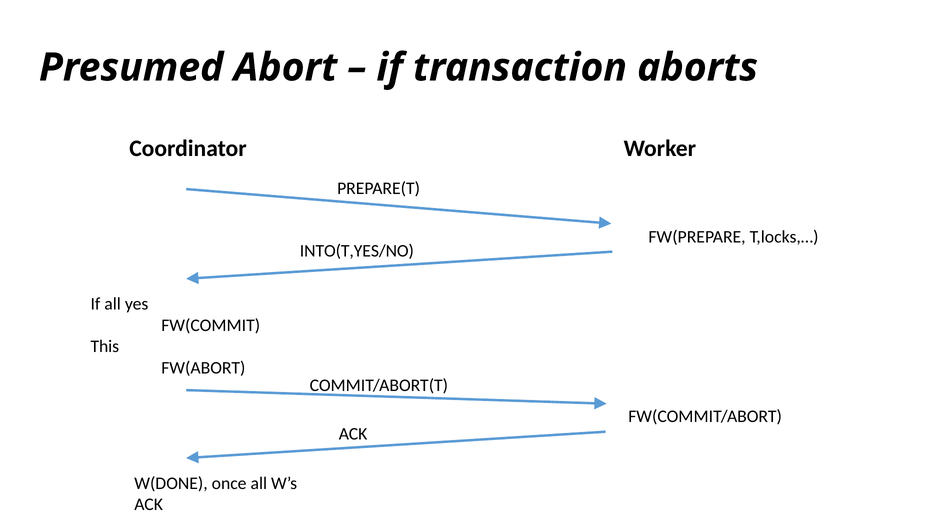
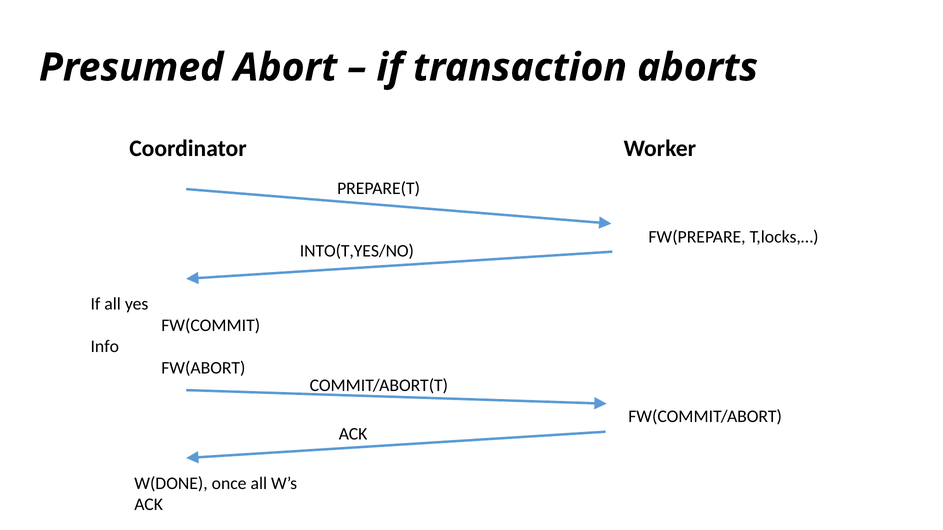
This: This -> Info (105, 347)
